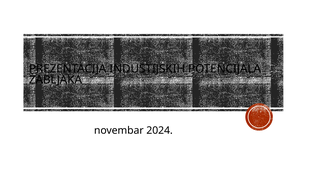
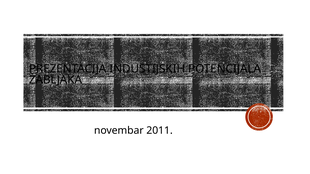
2024: 2024 -> 2011 (160, 131)
